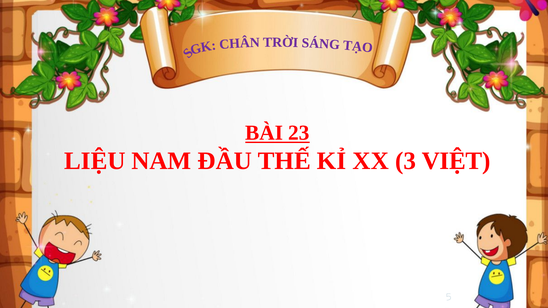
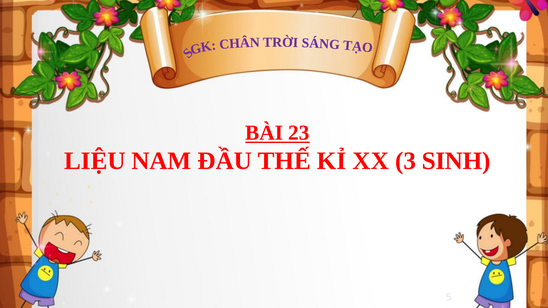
VIỆT: VIỆT -> SINH (456, 161)
